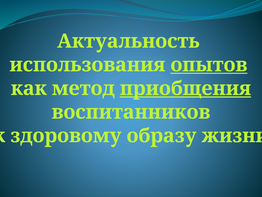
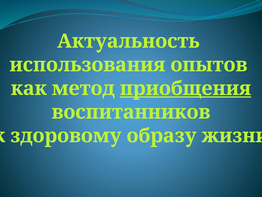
опытов underline: present -> none (209, 65)
